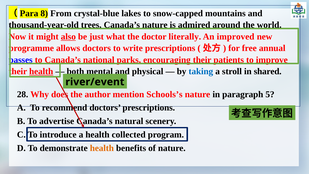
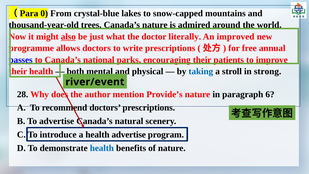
8: 8 -> 0 (44, 13)
health underline: present -> none (41, 71)
shared: shared -> strong (268, 71)
Schools’s: Schools’s -> Provide’s (165, 94)
5: 5 -> 6 (270, 94)
health collected: collected -> advertise (129, 134)
health colour: orange -> blue (102, 148)
